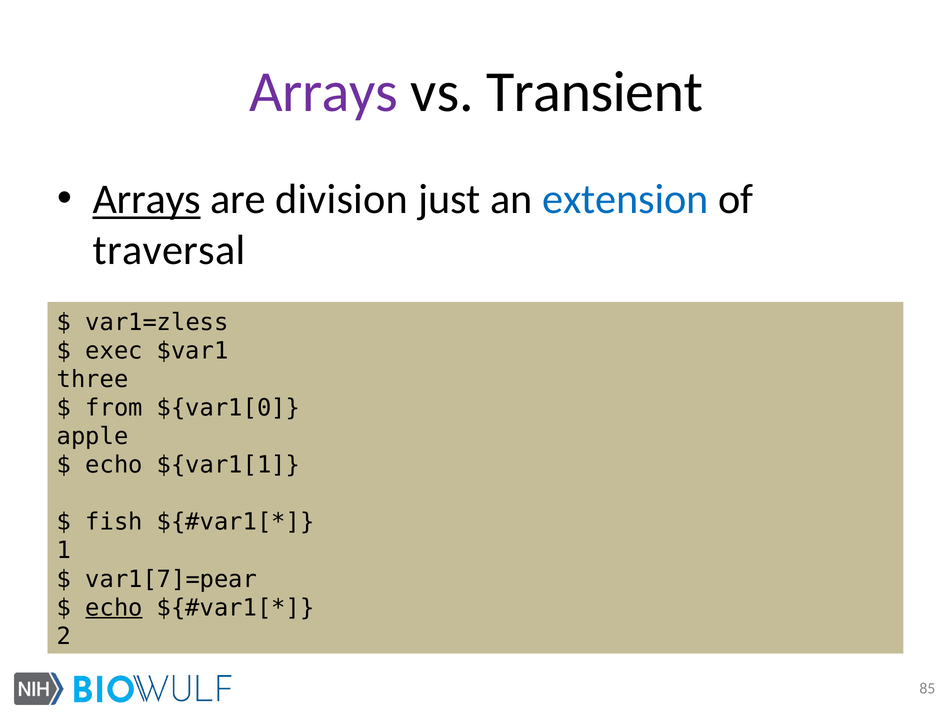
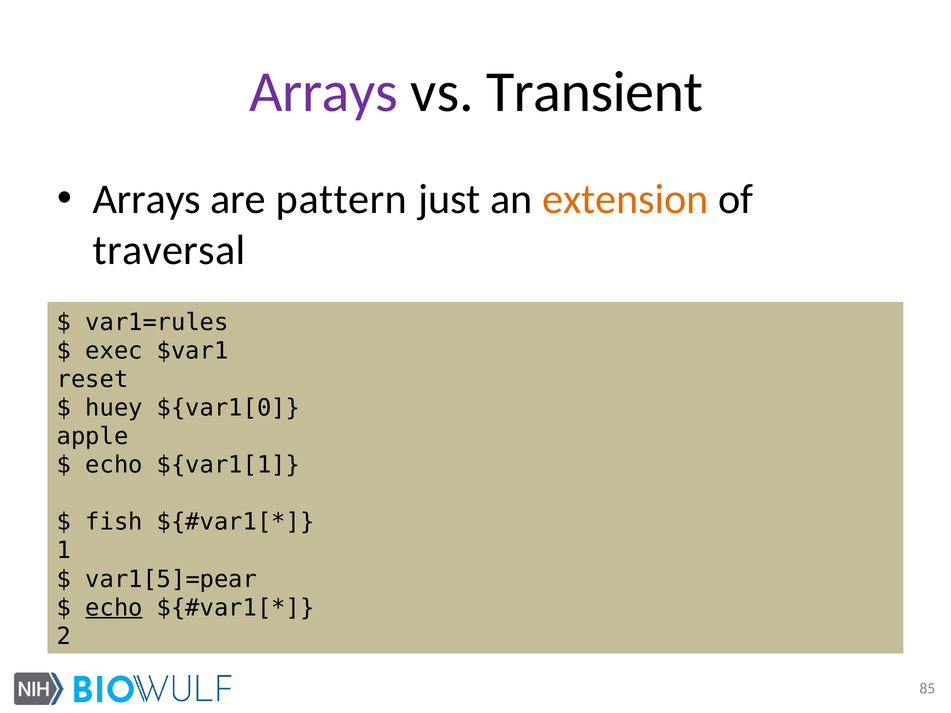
Arrays underline: present -> none (147, 200)
division: division -> pattern (342, 200)
extension colour: blue -> orange (625, 200)
var1=zless: var1=zless -> var1=rules (157, 323)
three: three -> reset (93, 380)
from: from -> huey (114, 408)
var1[7]=pear: var1[7]=pear -> var1[5]=pear (171, 579)
